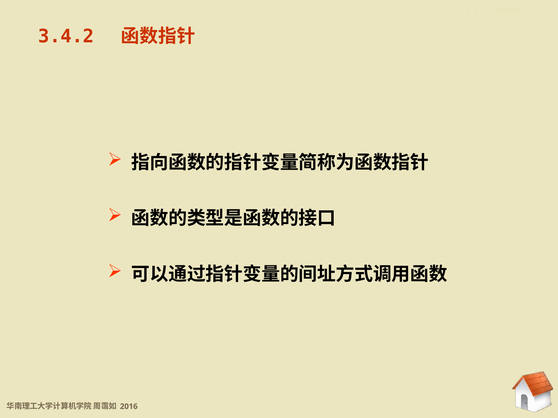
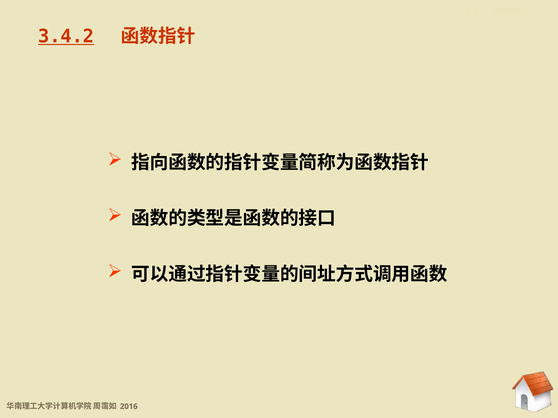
3.4.2 underline: none -> present (66, 37)
